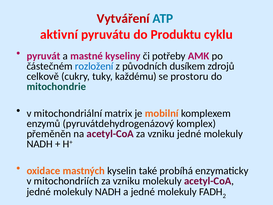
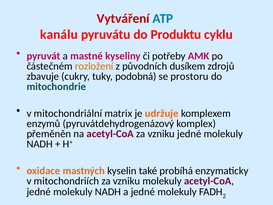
aktivní: aktivní -> kanálu (59, 34)
rozložení colour: blue -> orange (94, 66)
celkově: celkově -> zbavuje (43, 76)
každému: každému -> podobná (136, 76)
mobilní: mobilní -> udržuje (162, 113)
